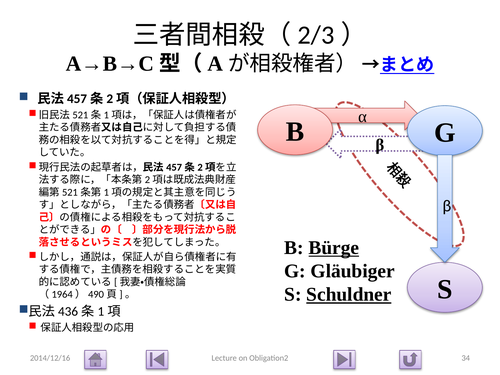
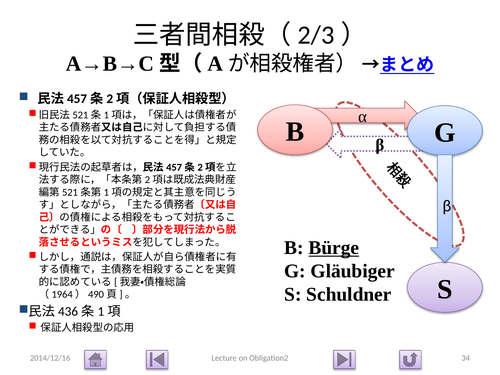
Schuldner underline: present -> none (349, 295)
